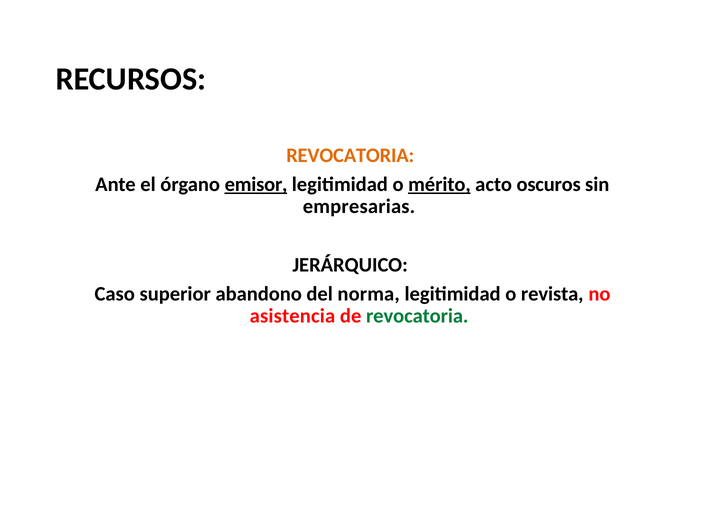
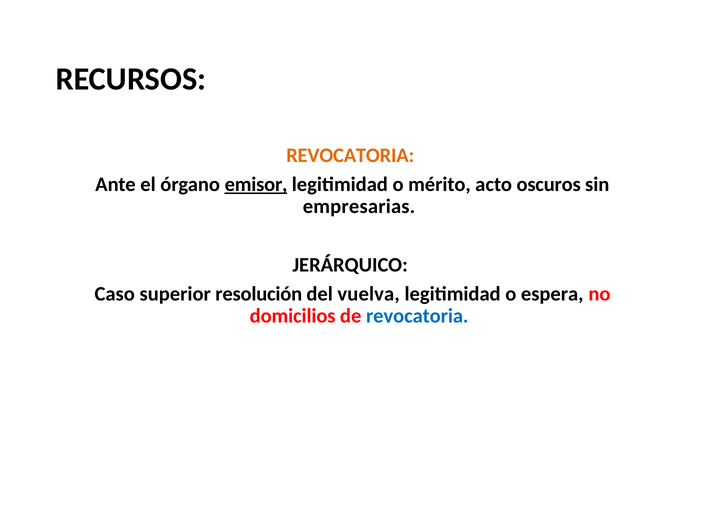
mérito underline: present -> none (439, 184)
abandono: abandono -> resolución (259, 294)
norma: norma -> vuelva (369, 294)
revista: revista -> espera (552, 294)
asistencia: asistencia -> domicilios (293, 316)
revocatoria colour: green -> blue (417, 316)
